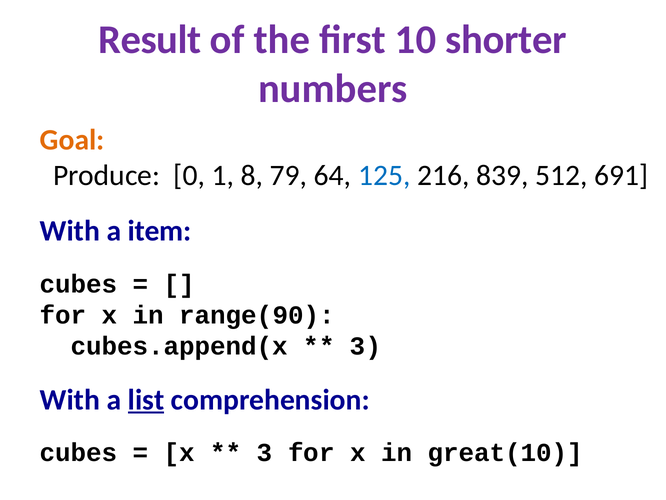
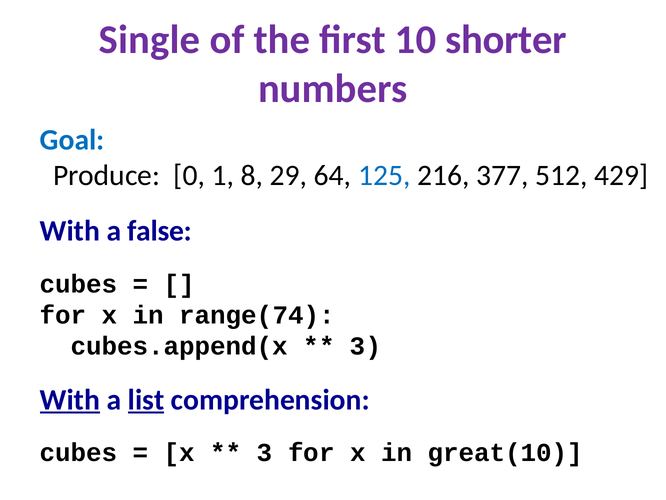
Result: Result -> Single (149, 40)
Goal colour: orange -> blue (72, 140)
79: 79 -> 29 (289, 175)
839: 839 -> 377 (502, 175)
691: 691 -> 429 (621, 175)
item: item -> false (160, 231)
range(90: range(90 -> range(74 (257, 315)
With underline: none -> present (70, 399)
